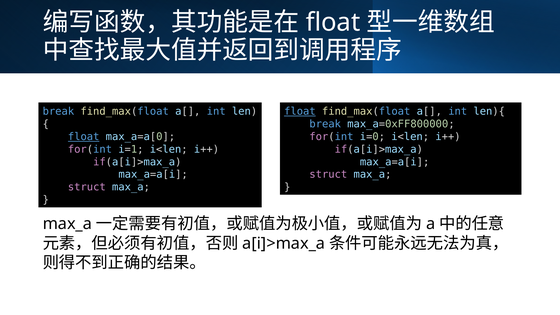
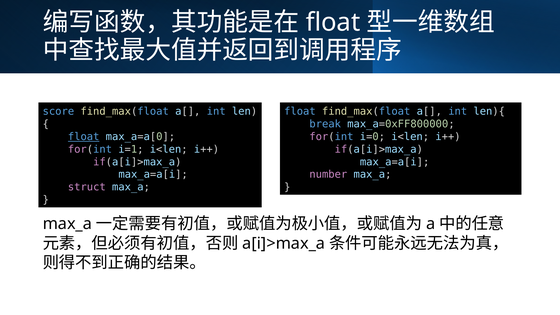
break: break -> score (58, 112)
float underline: present -> none (300, 112)
struct: struct -> number (328, 175)
